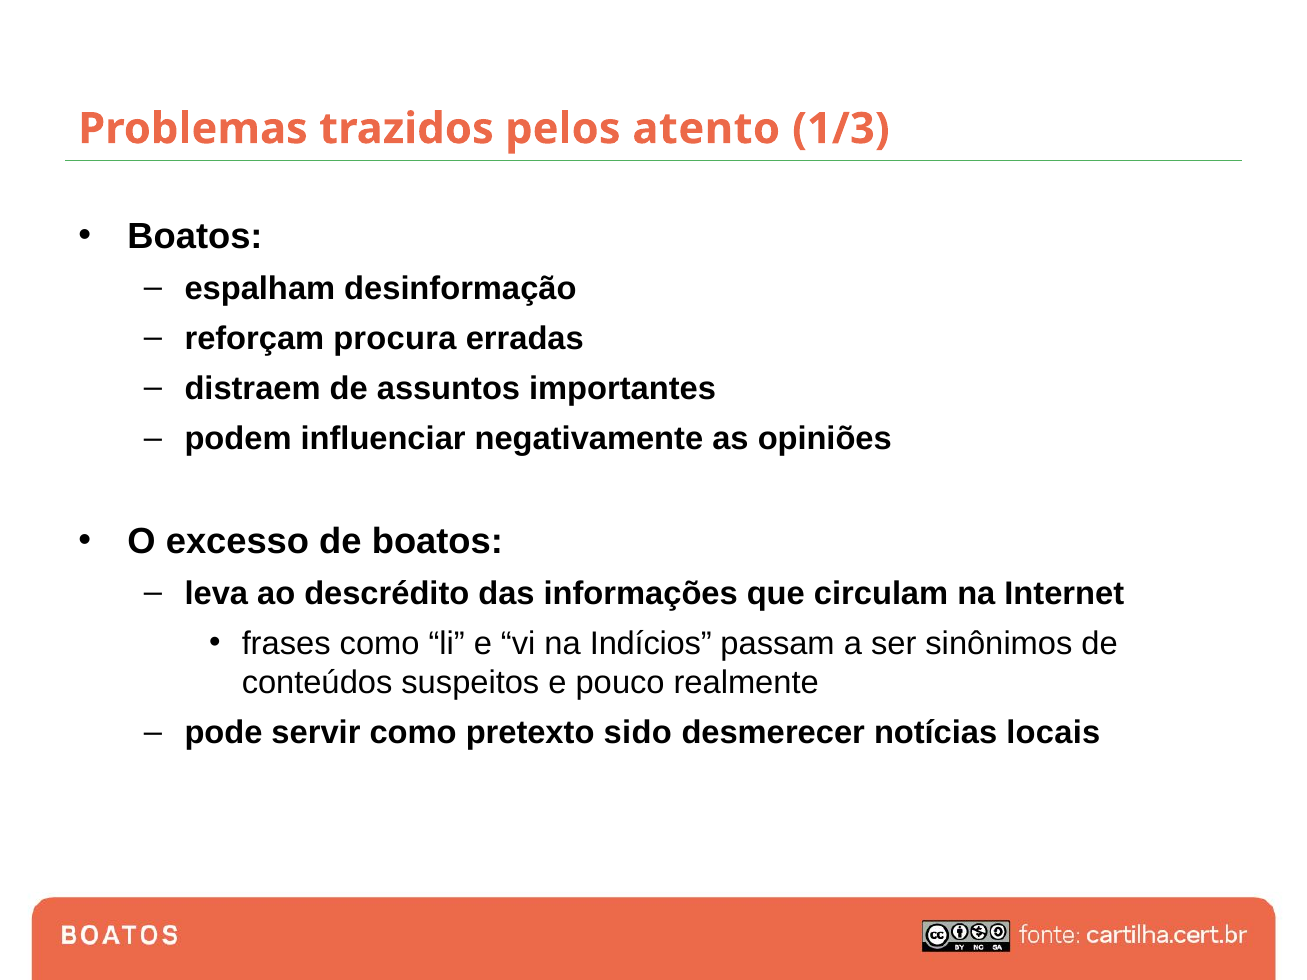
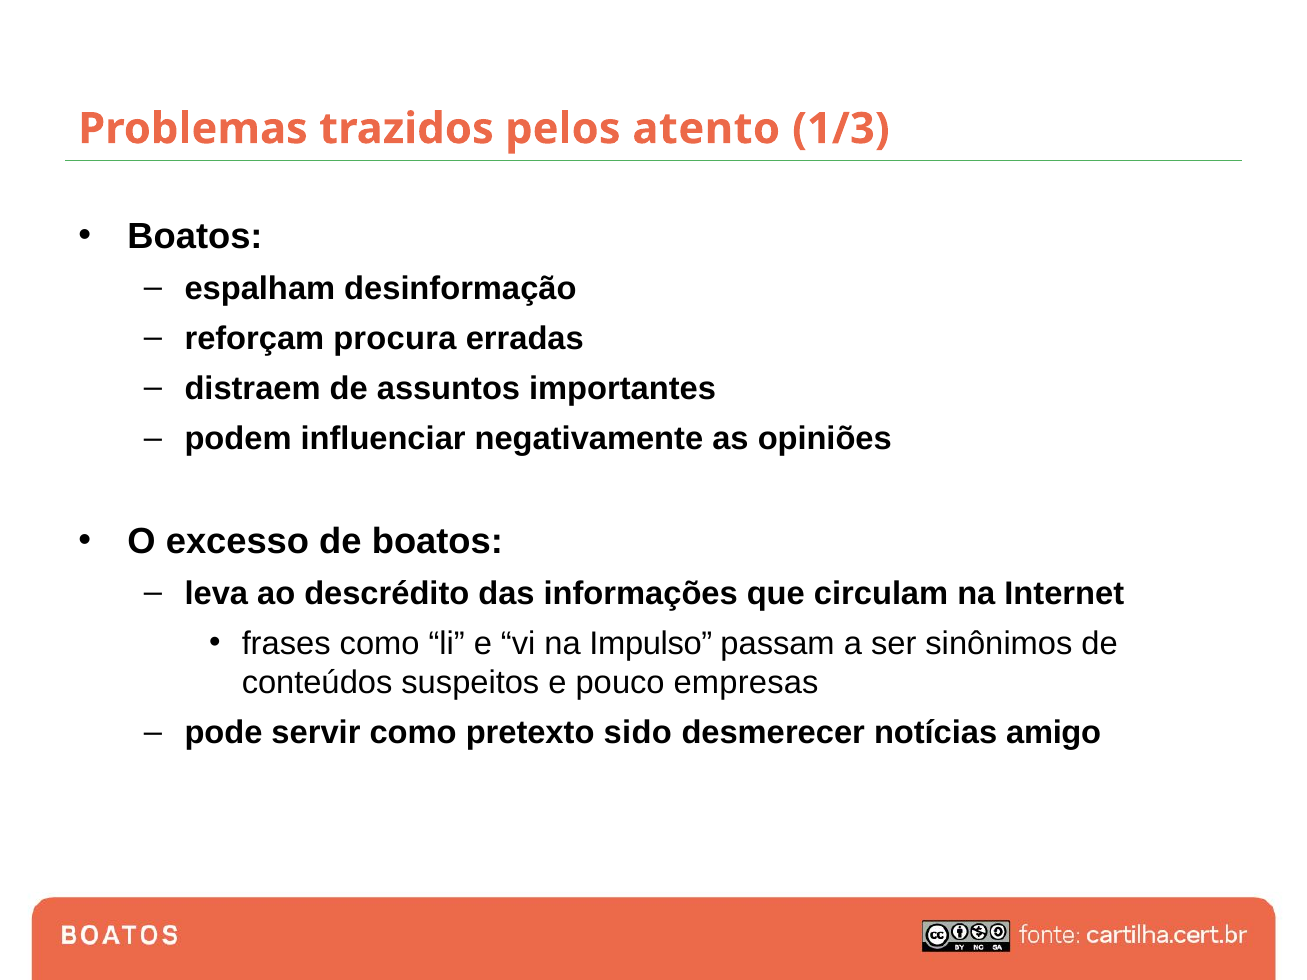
Indícios: Indícios -> Impulso (651, 644)
realmente: realmente -> empresas (746, 683)
locais: locais -> amigo (1054, 733)
